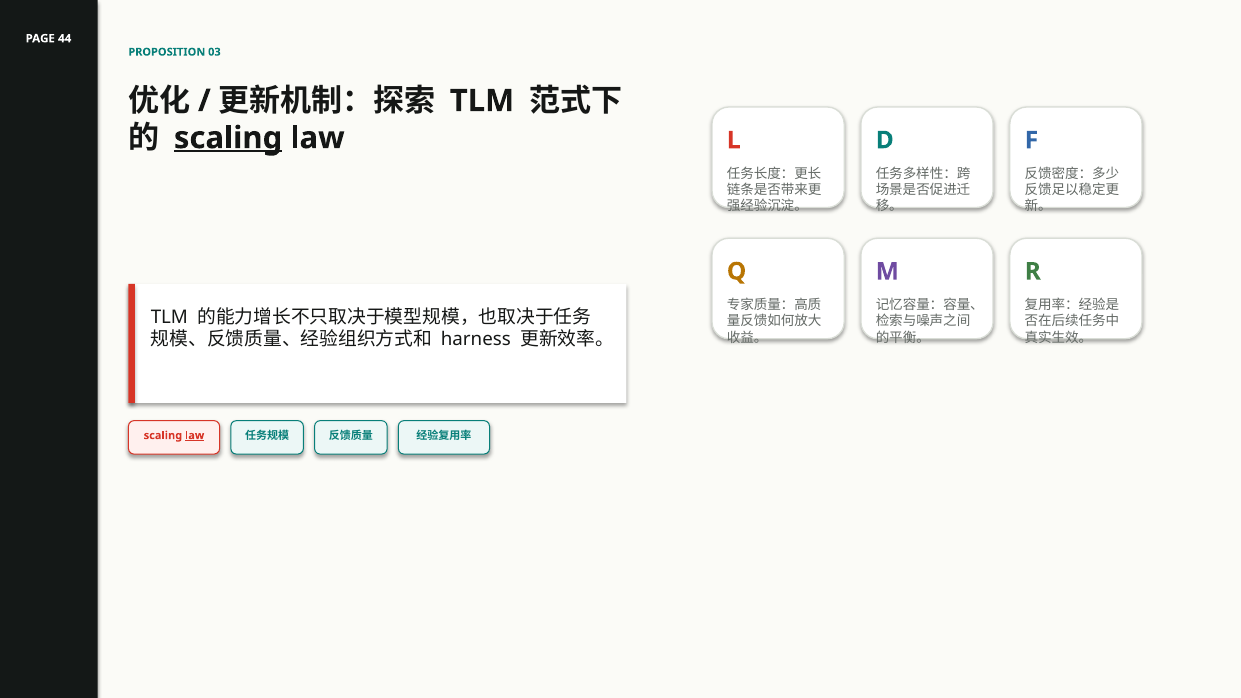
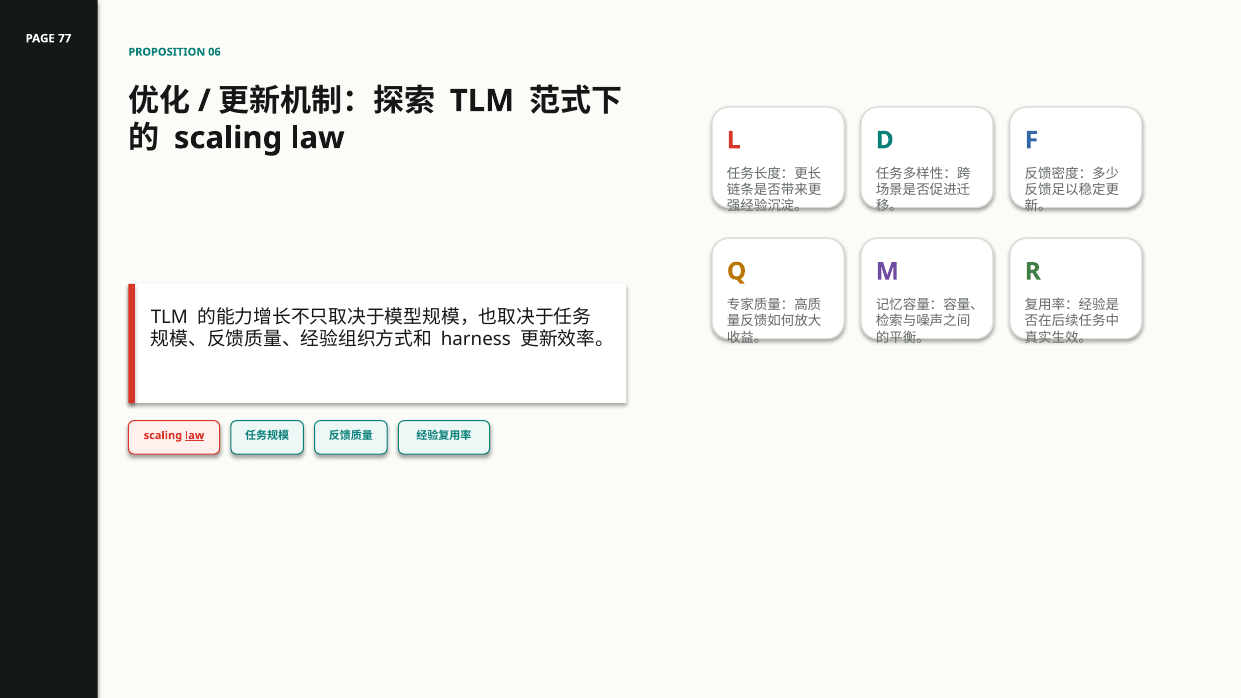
44: 44 -> 77 (65, 38)
03: 03 -> 06 (214, 52)
scaling underline: present -> none (228, 138)
